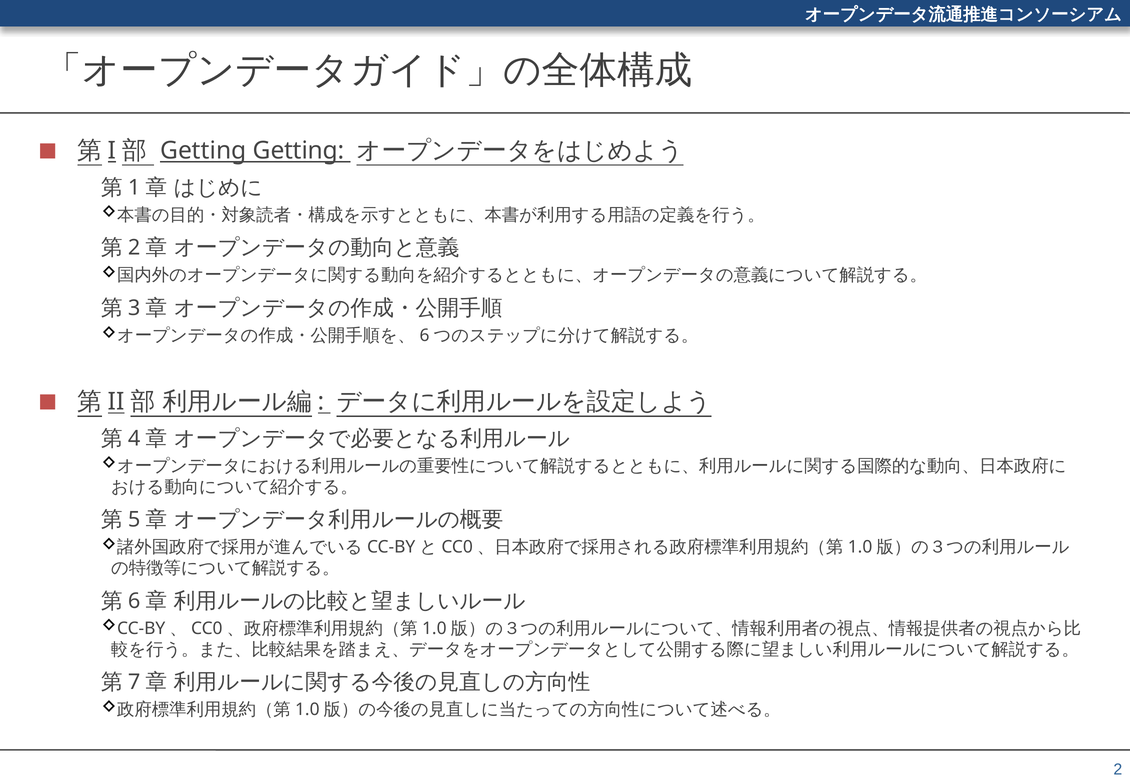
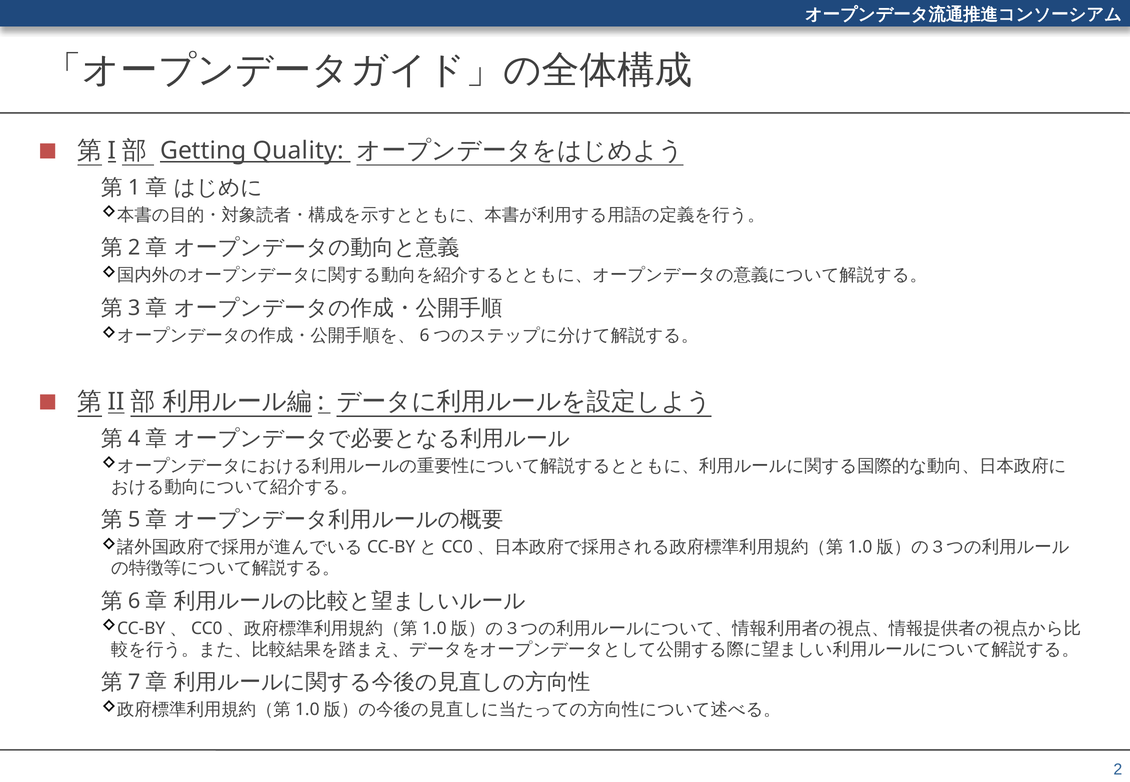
Getting Getting: Getting -> Quality (298, 151)
